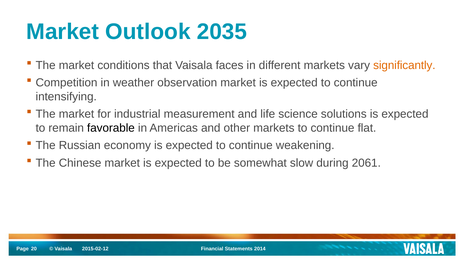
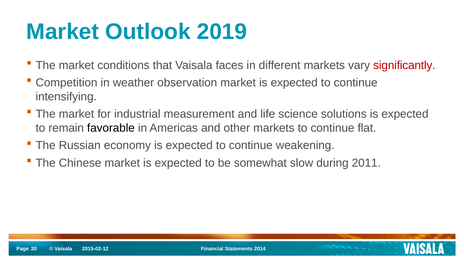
2035: 2035 -> 2019 (222, 32)
significantly colour: orange -> red (404, 65)
2061: 2061 -> 2011 (366, 163)
